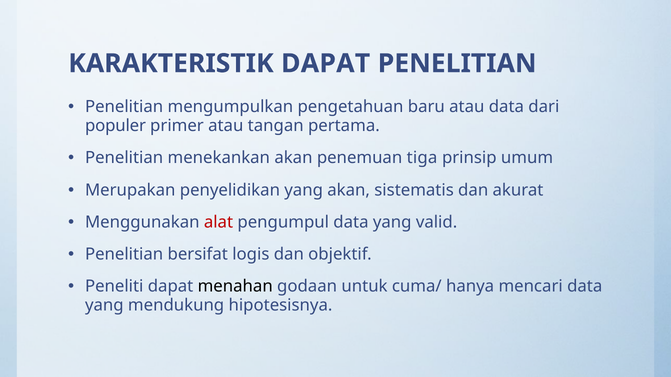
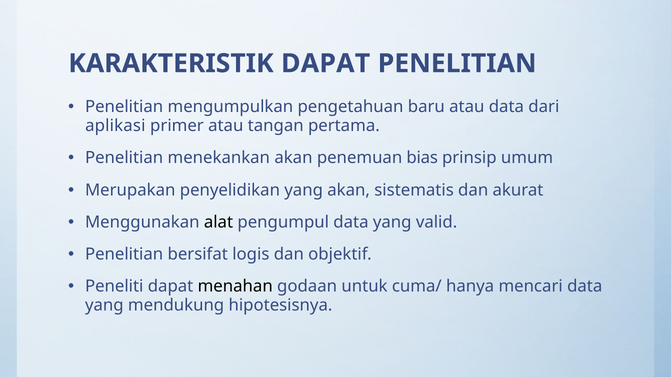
populer: populer -> aplikasi (115, 126)
tiga: tiga -> bias (422, 158)
alat colour: red -> black (218, 222)
